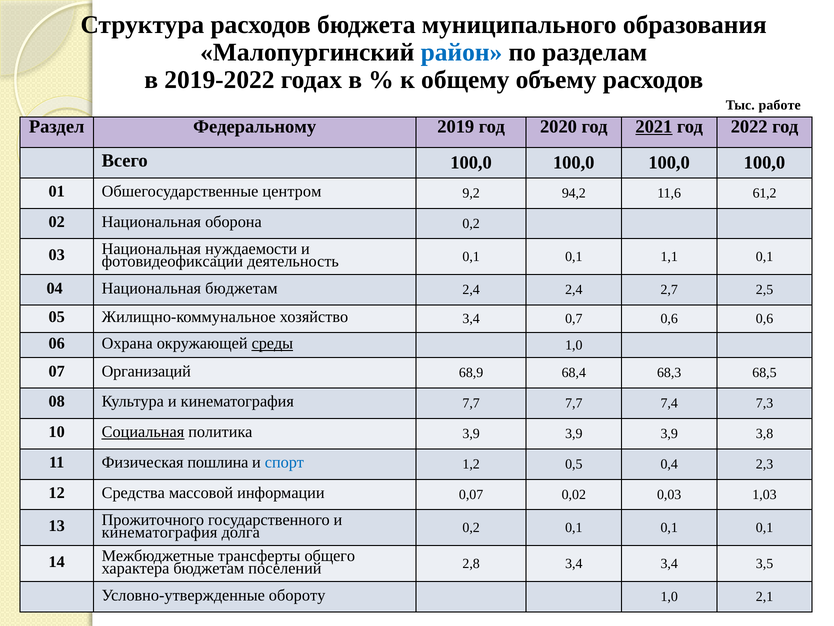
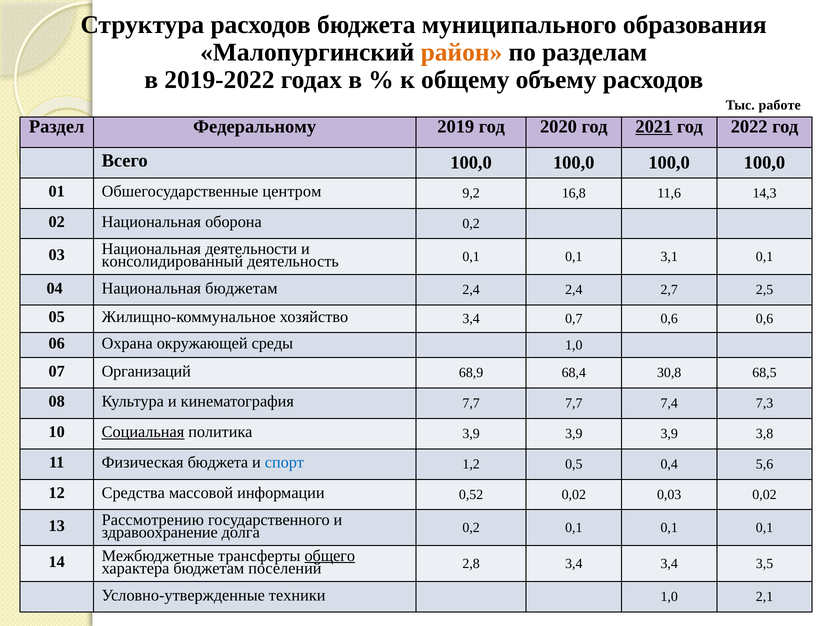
район colour: blue -> orange (461, 52)
94,2: 94,2 -> 16,8 (574, 193)
61,2: 61,2 -> 14,3 (765, 193)
нуждаемости: нуждаемости -> деятельности (251, 249)
фотовидеофиксации: фотовидеофиксации -> консолидированный (172, 261)
1,1: 1,1 -> 3,1 (669, 257)
среды underline: present -> none (272, 343)
68,3: 68,3 -> 30,8 (669, 373)
Физическая пошлина: пошлина -> бюджета (218, 462)
2,3: 2,3 -> 5,6 (765, 464)
0,07: 0,07 -> 0,52 (471, 494)
0,03 1,03: 1,03 -> 0,02 (765, 494)
Прожиточного: Прожиточного -> Рассмотрению (153, 519)
кинематография: кинематография -> здравоохранение (160, 532)
общего underline: none -> present (330, 555)
обороту: обороту -> техники (297, 595)
